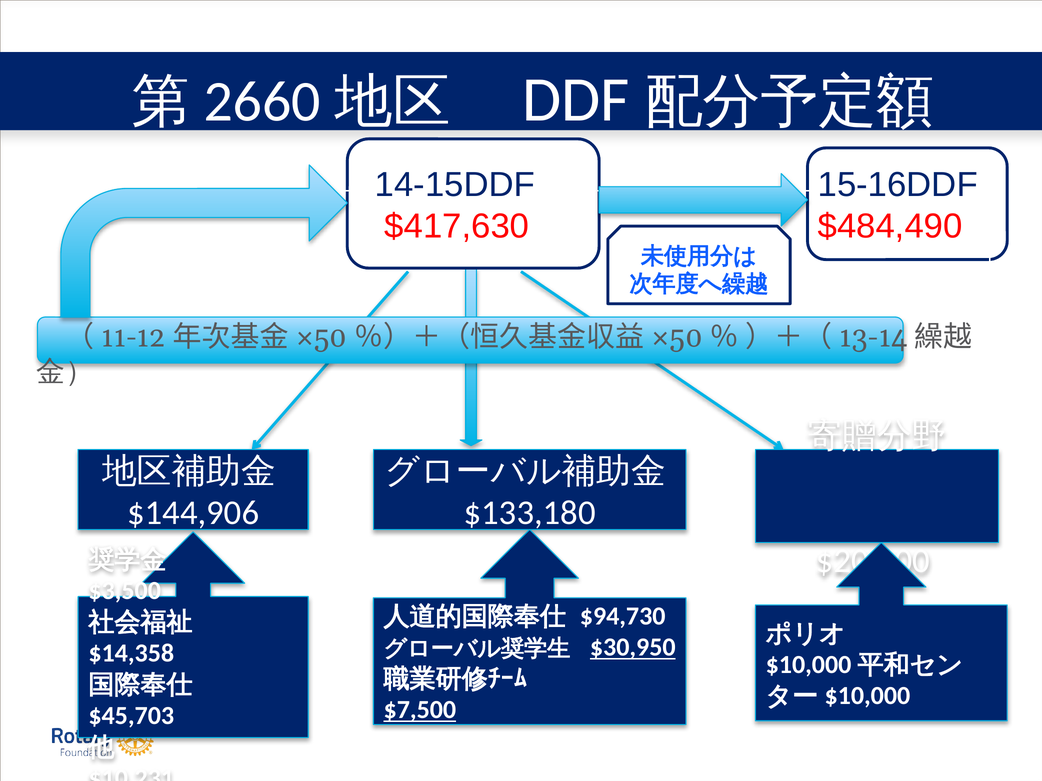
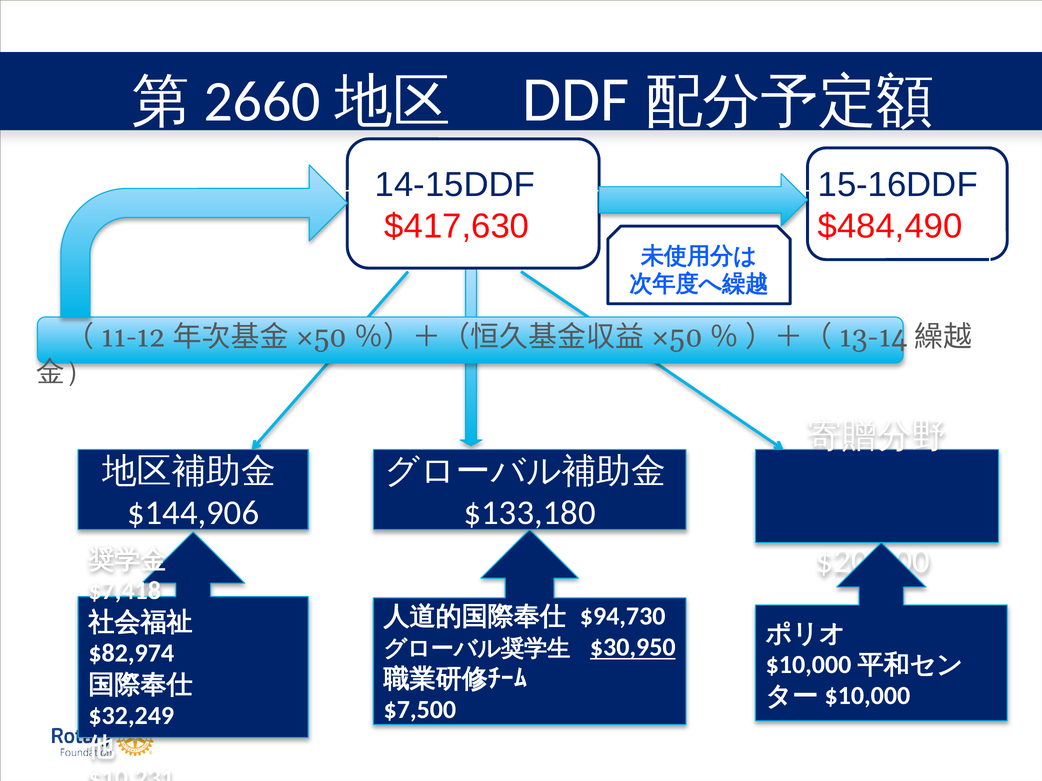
$3,500: $3,500 -> $7,418 (125, 591)
$14,358: $14,358 -> $82,974 (131, 654)
$7,500 underline: present -> none (420, 710)
$45,703: $45,703 -> $32,249 (131, 716)
